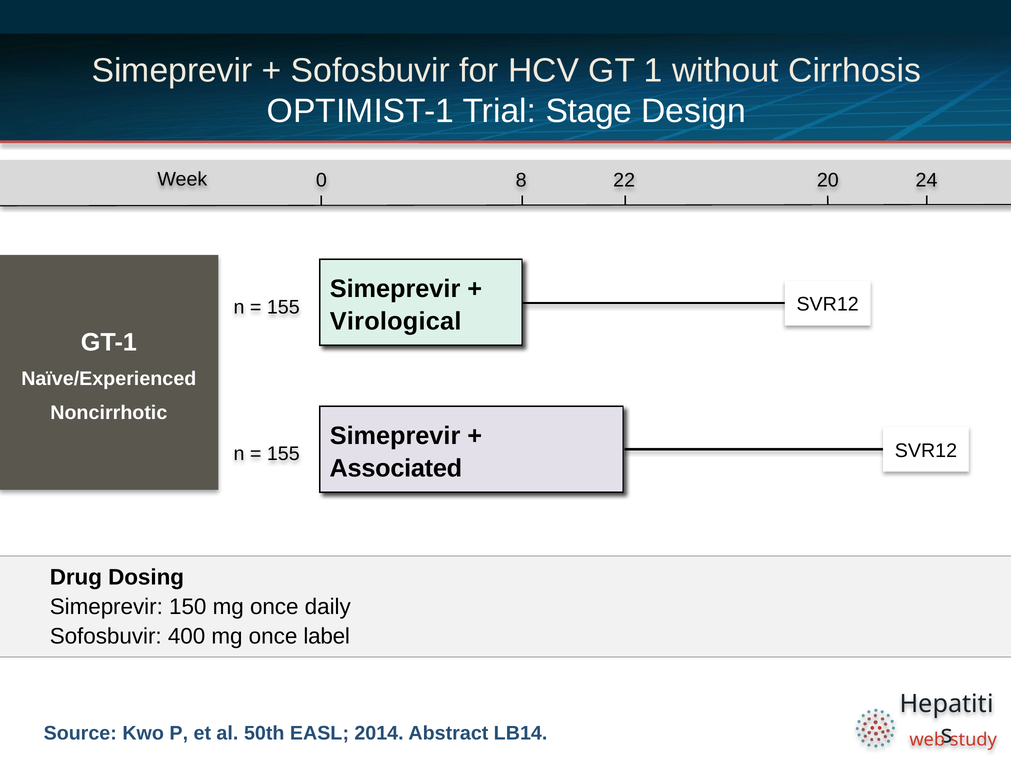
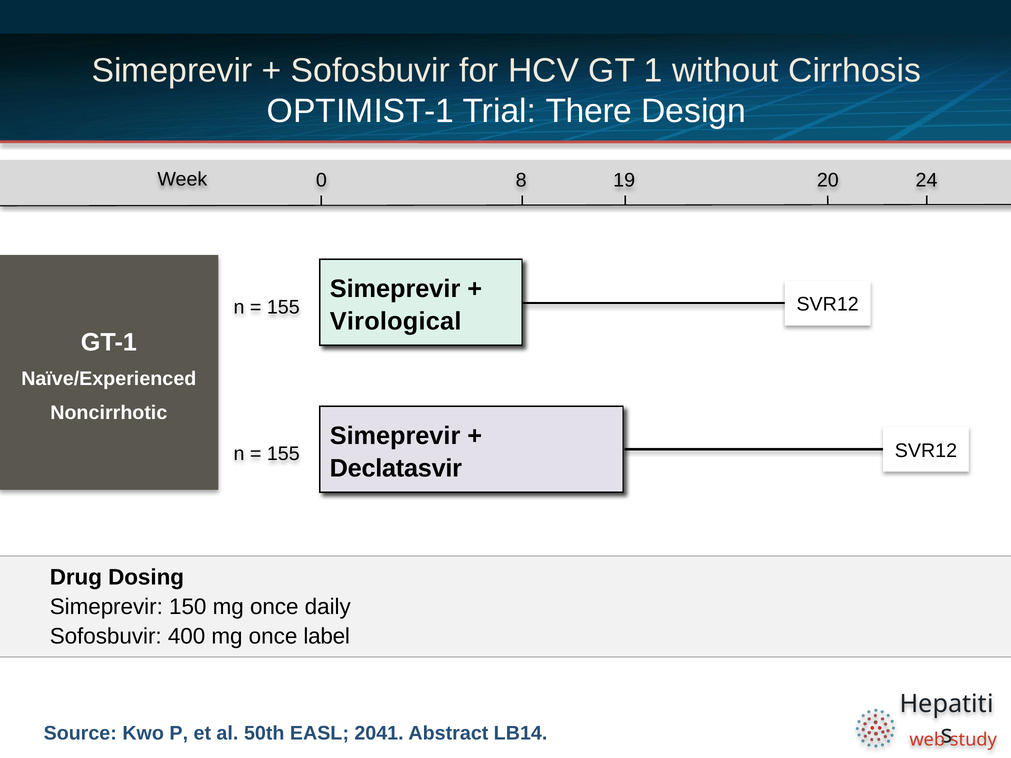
Stage: Stage -> There (589, 111)
22: 22 -> 19 (624, 181)
Associated: Associated -> Declatasvir (396, 468)
2014: 2014 -> 2041 (379, 733)
